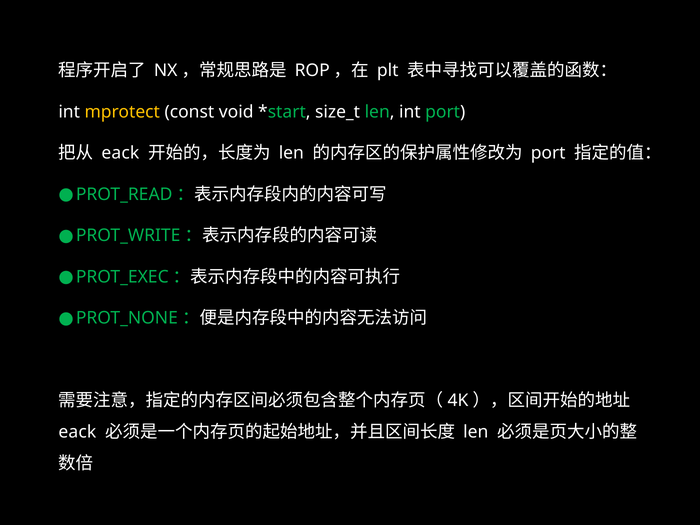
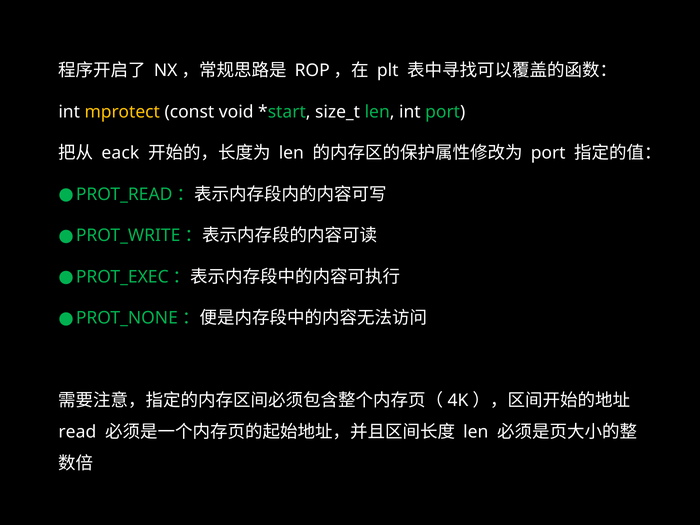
eack: eack -> read (77, 432)
